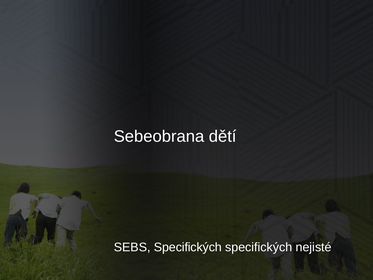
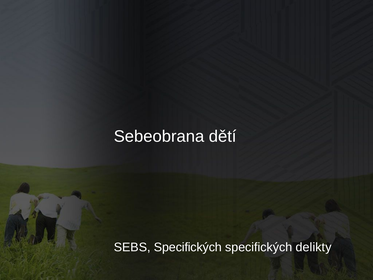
nejisté: nejisté -> delikty (314, 247)
